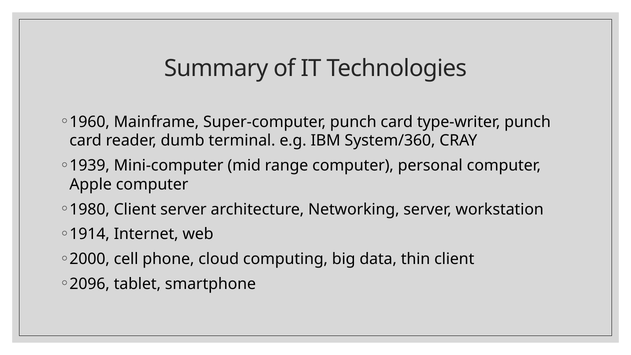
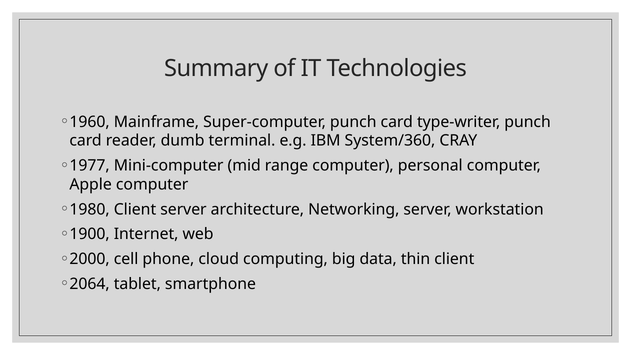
1939: 1939 -> 1977 (90, 166)
1914: 1914 -> 1900 (90, 234)
2096: 2096 -> 2064 (90, 284)
